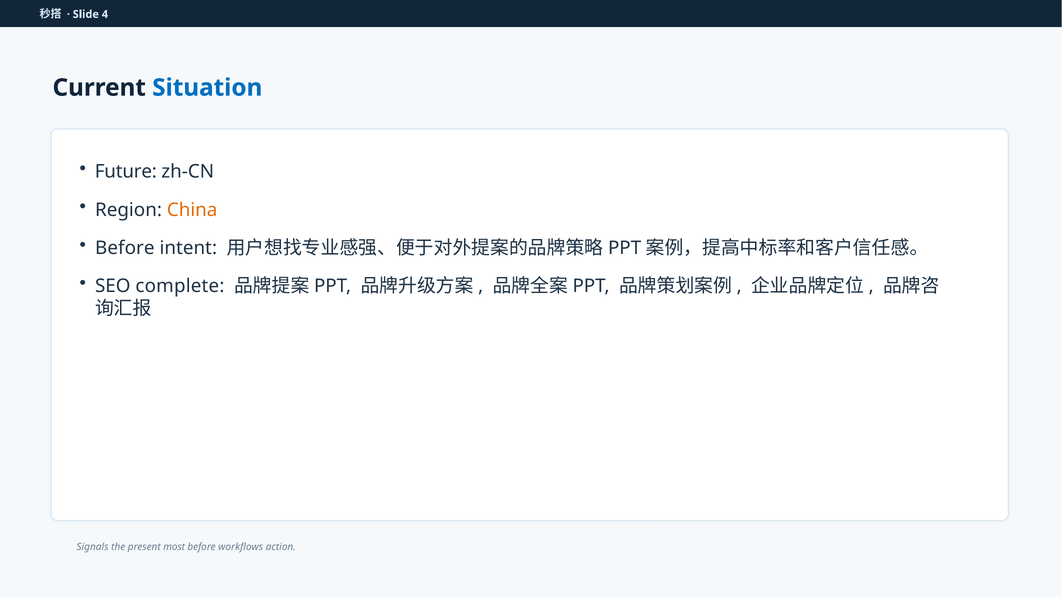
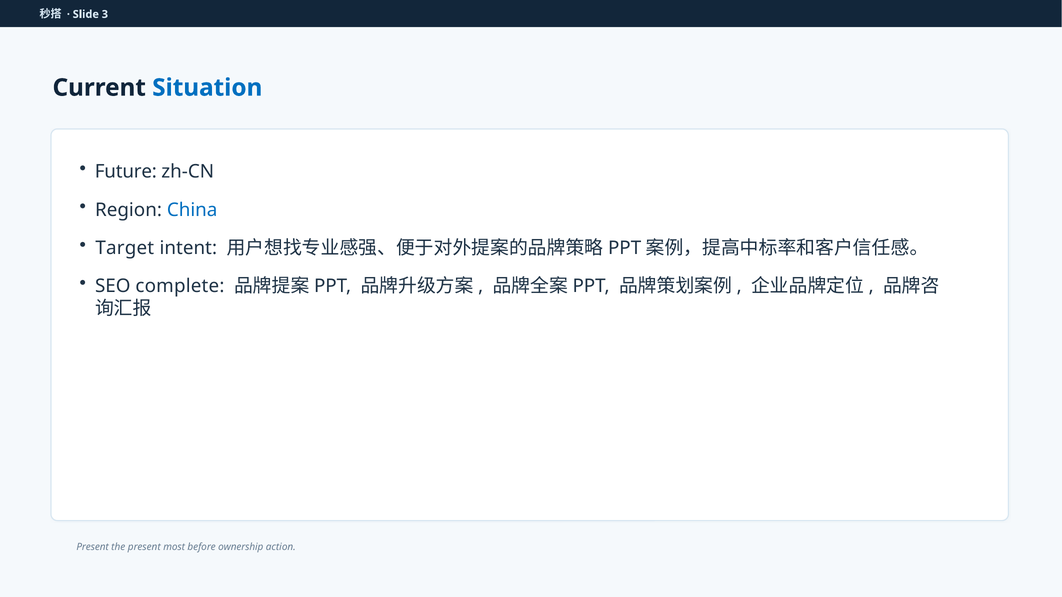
4: 4 -> 3 (105, 14)
China colour: orange -> blue (192, 210)
Before: Before -> Target (125, 248)
Signals: Signals -> Present (93, 547)
workflows: workflows -> ownership (241, 547)
